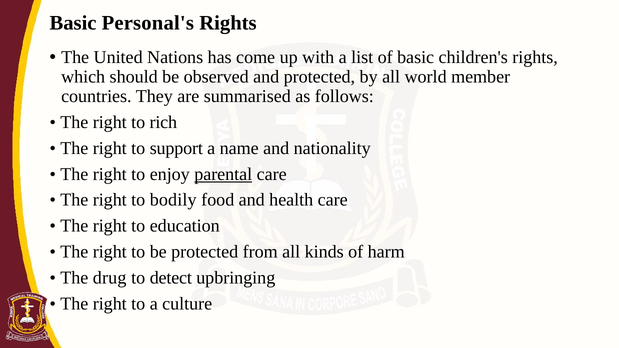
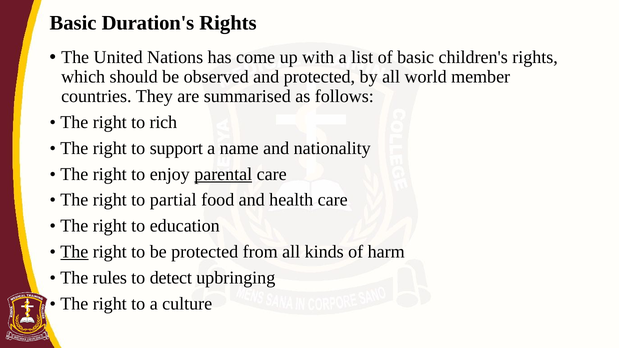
Personal's: Personal's -> Duration's (148, 23)
bodily: bodily -> partial (173, 200)
The underline: none -> present (74, 252)
drug: drug -> rules (110, 278)
